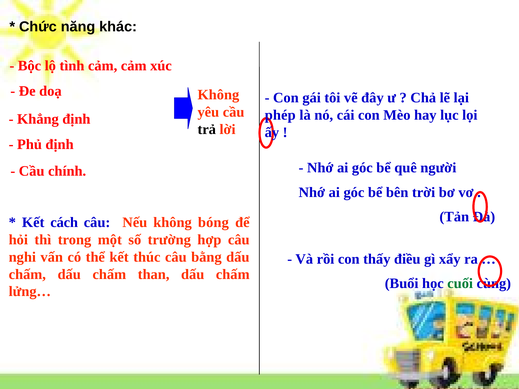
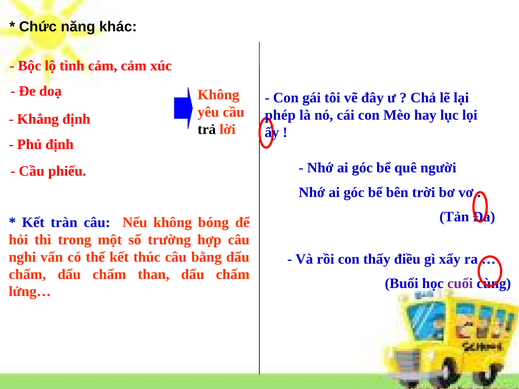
chính: chính -> phiếu (67, 171)
cách: cách -> tràn (64, 223)
cuối colour: green -> purple (460, 284)
